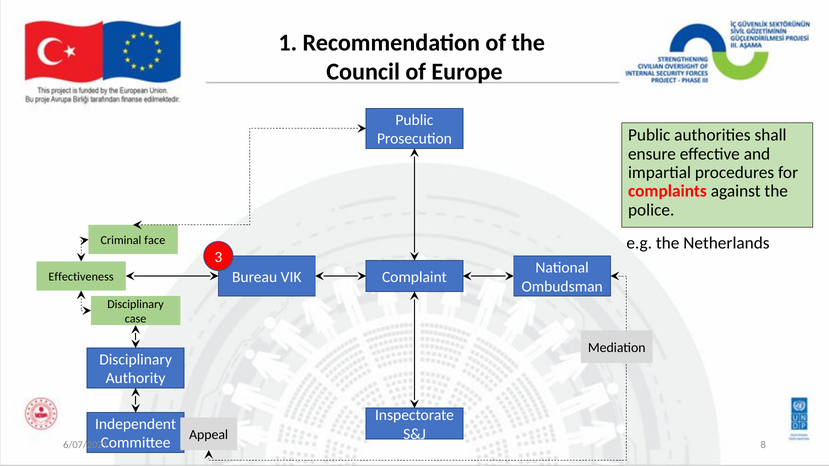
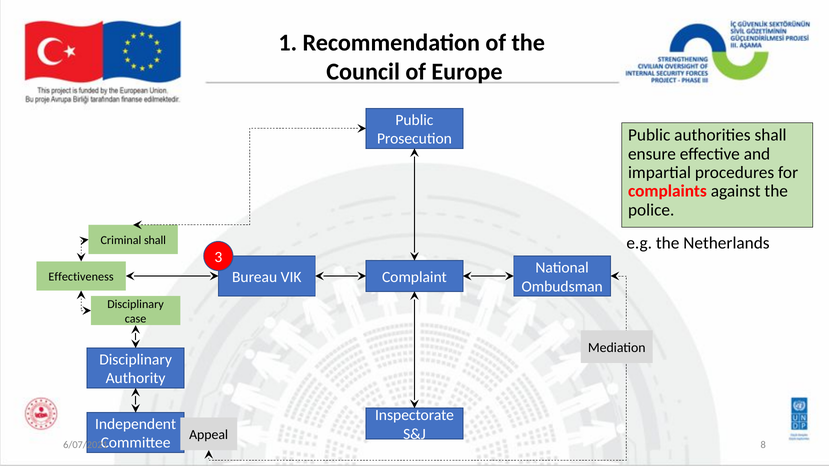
Criminal face: face -> shall (155, 240)
